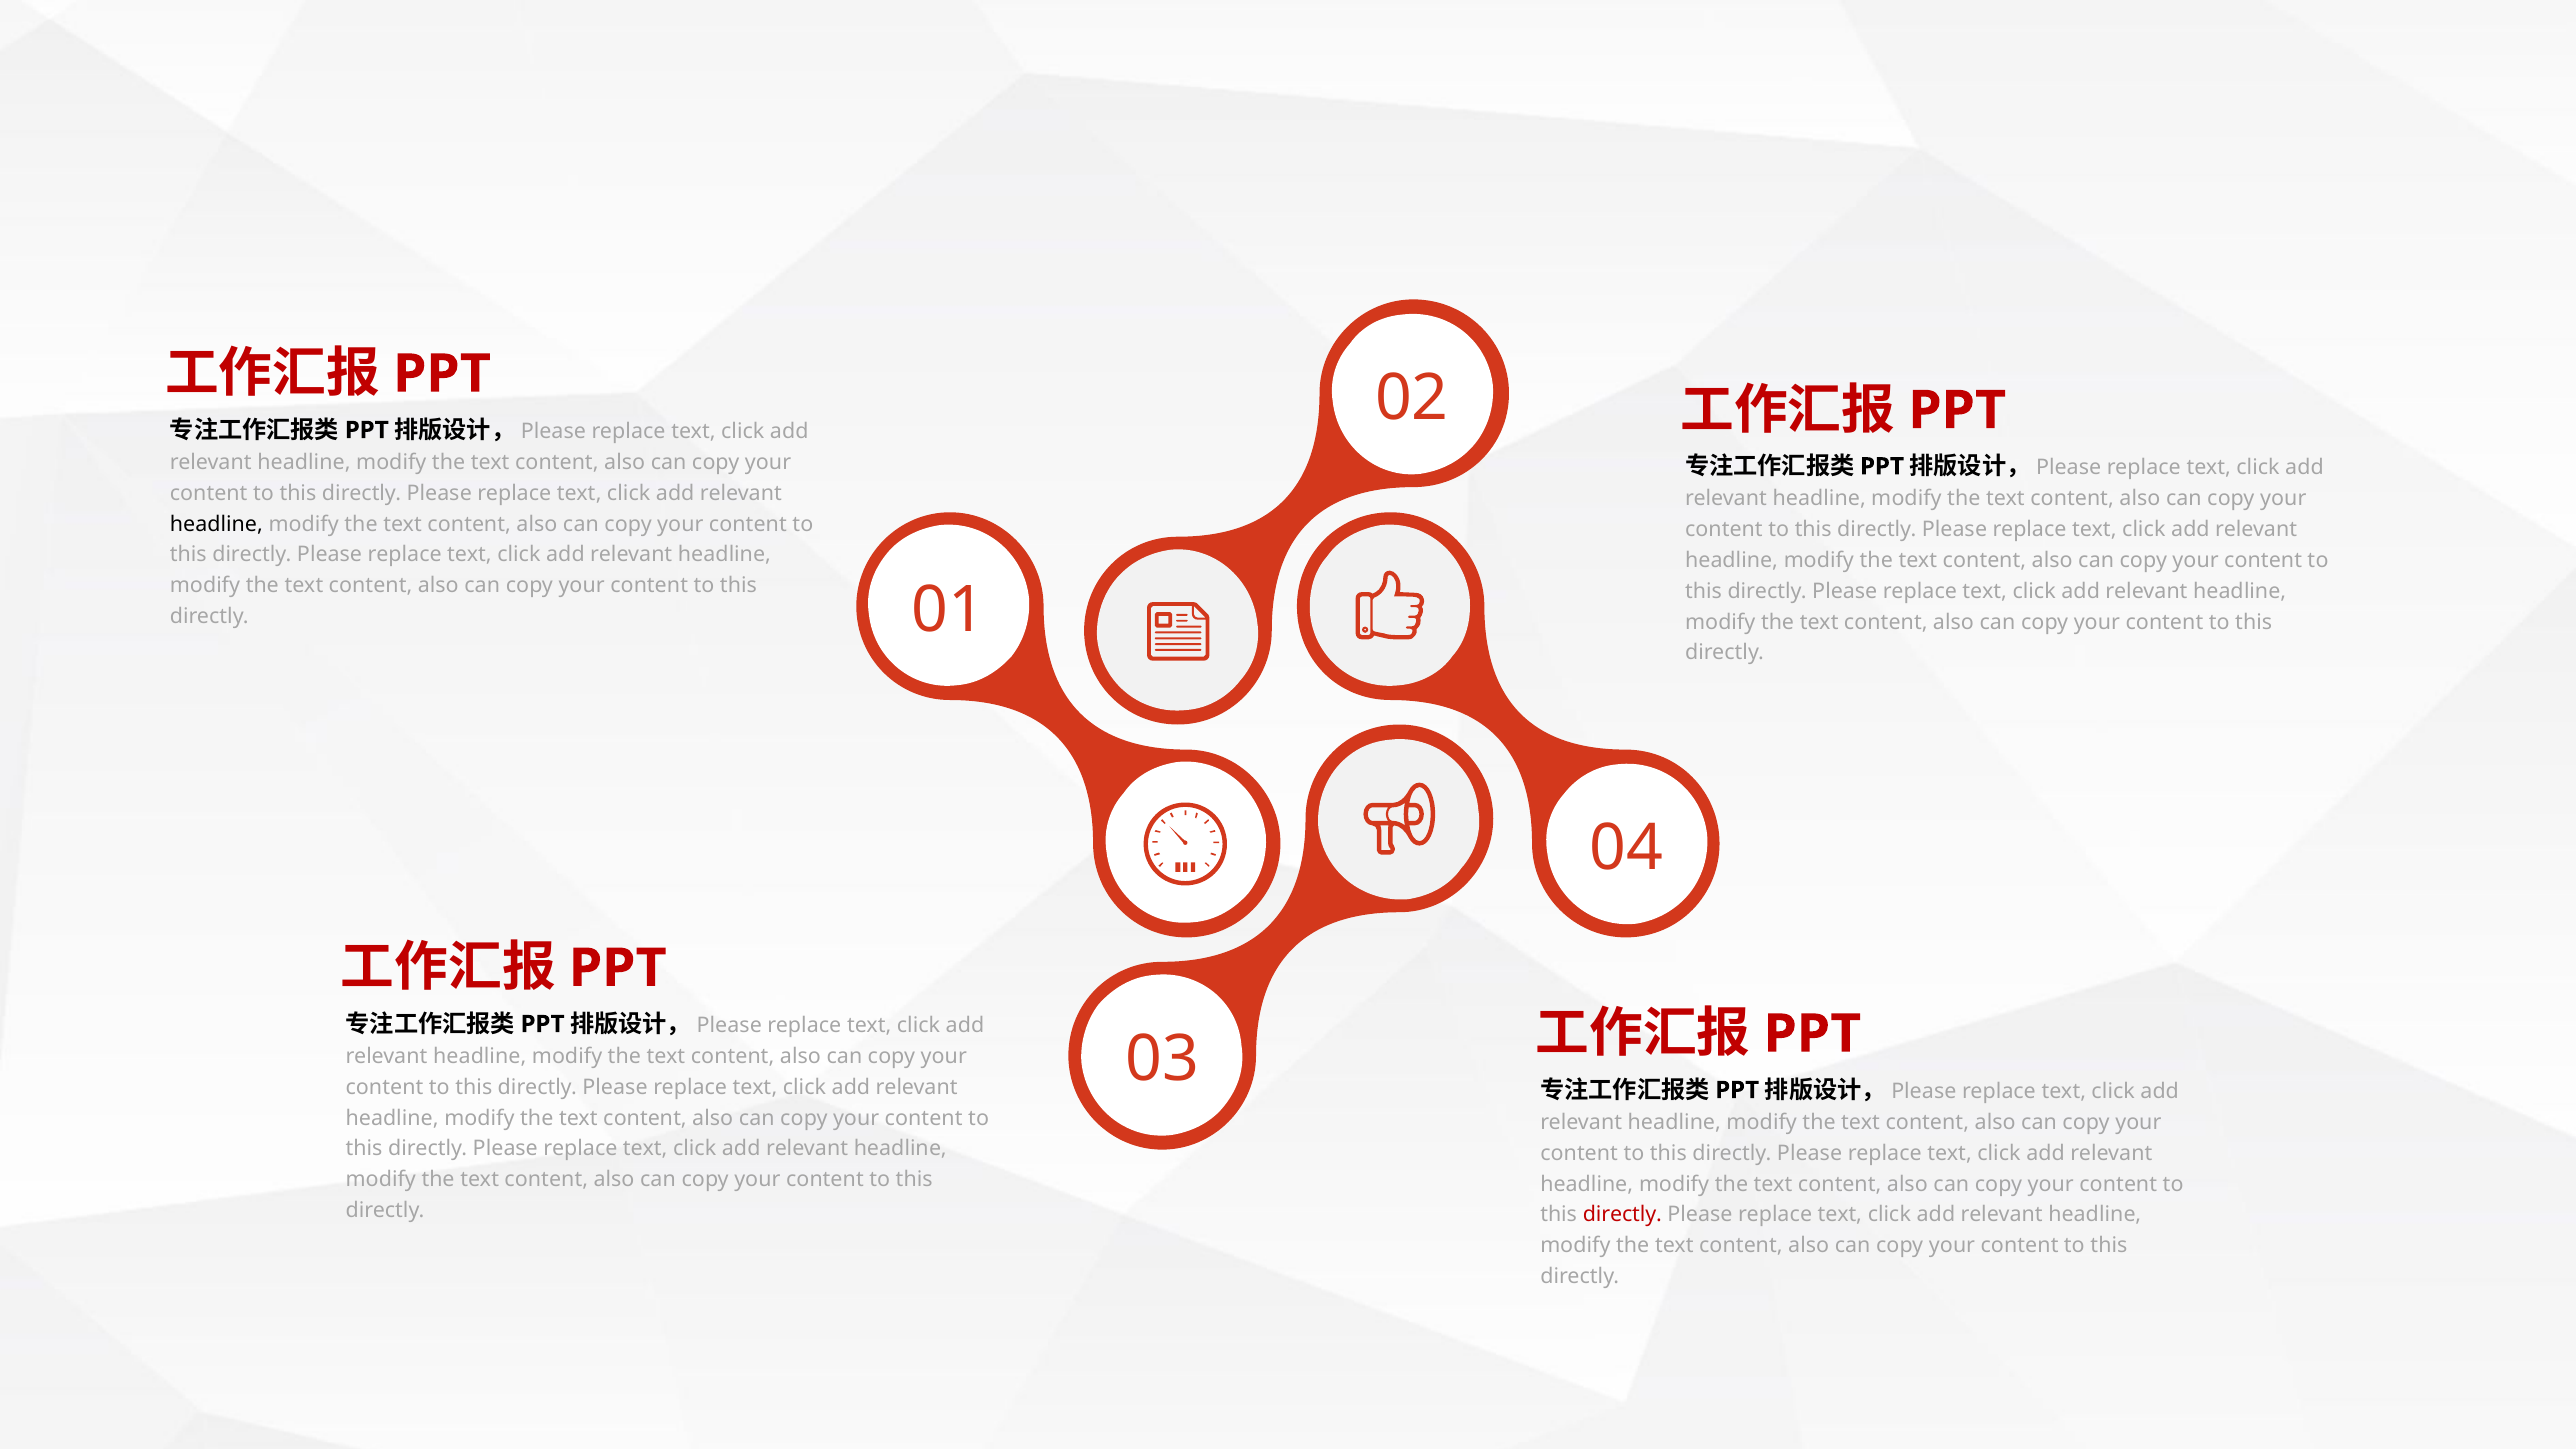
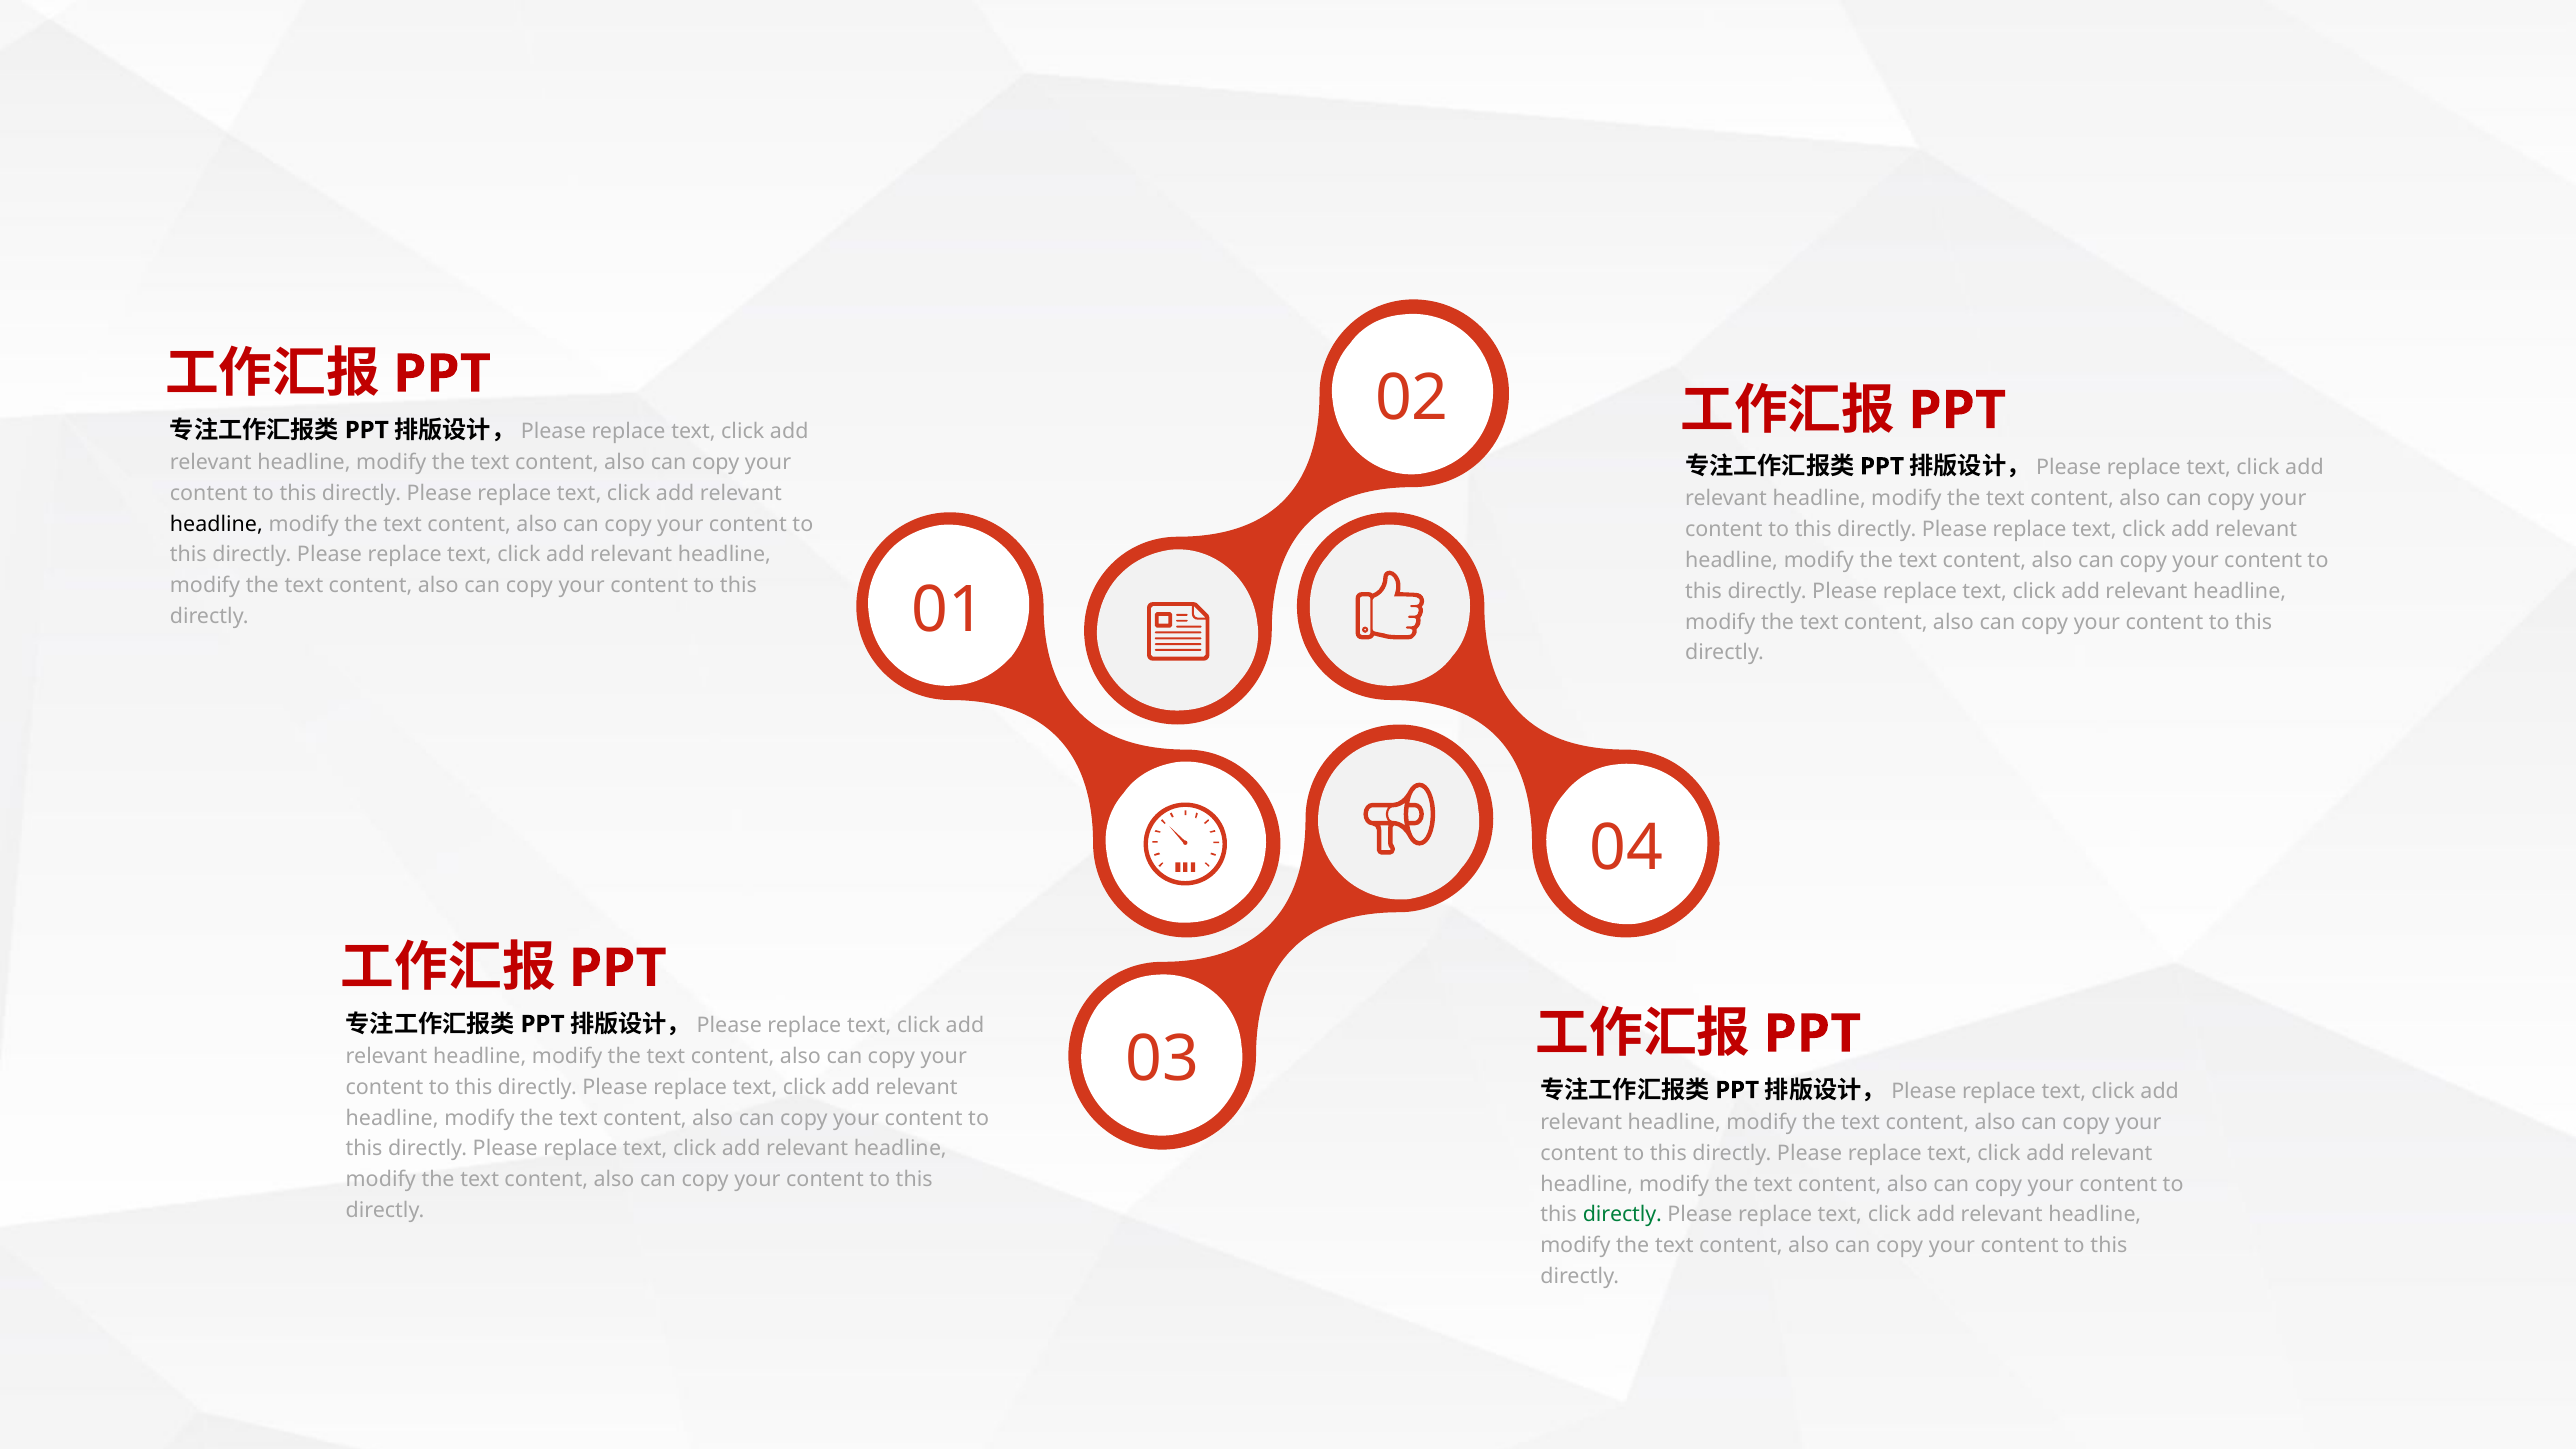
directly colour: red -> green (1622, 1215)
